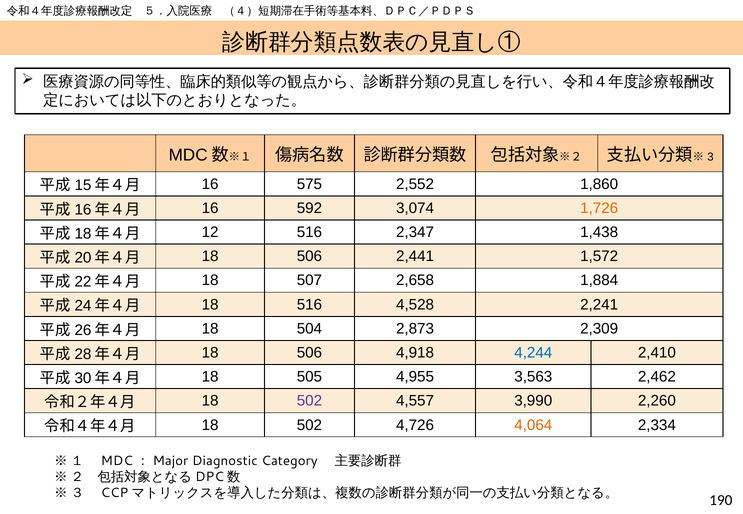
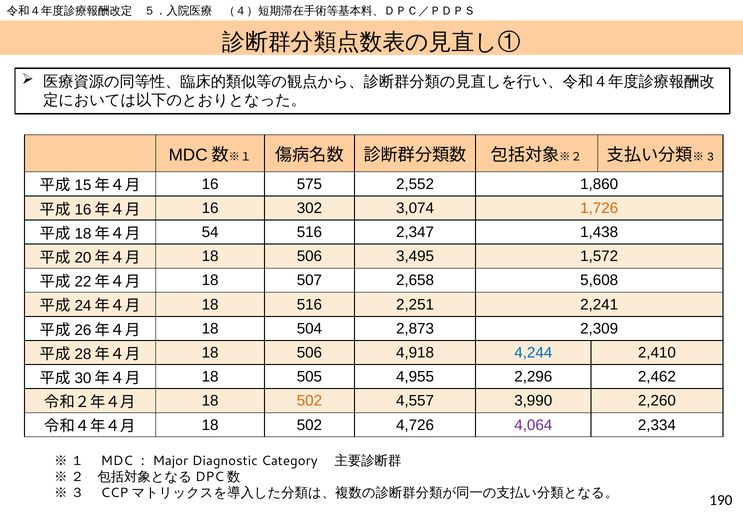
592: 592 -> 302 (309, 208)
12: 12 -> 54 (210, 232)
2,441: 2,441 -> 3,495 (415, 257)
1,884: 1,884 -> 5,608 (599, 281)
4,528: 4,528 -> 2,251 (415, 305)
3,563: 3,563 -> 2,296 (533, 377)
502 colour: purple -> orange (309, 401)
4,064 colour: orange -> purple (533, 425)
